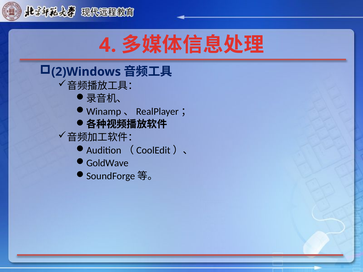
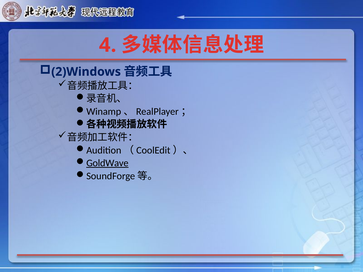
GoldWave underline: none -> present (107, 163)
